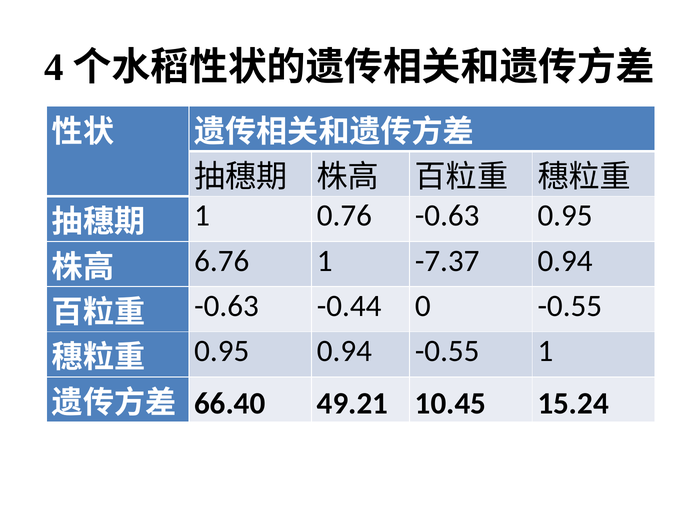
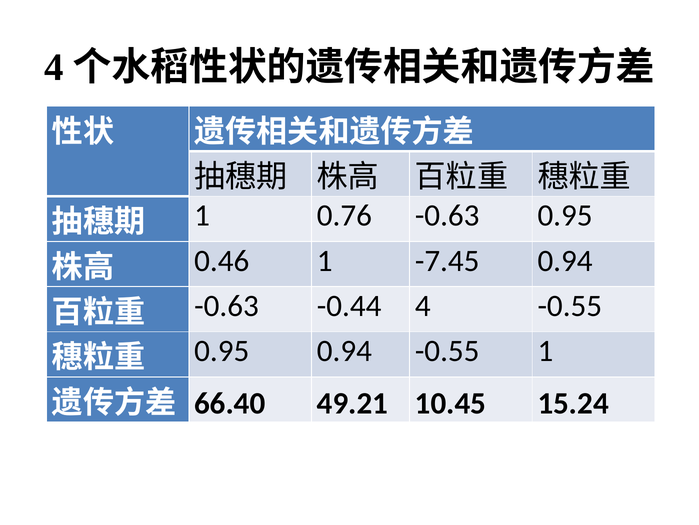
6.76: 6.76 -> 0.46 (222, 260)
-7.37: -7.37 -> -7.45 (447, 260)
-0.44 0: 0 -> 4 (423, 306)
